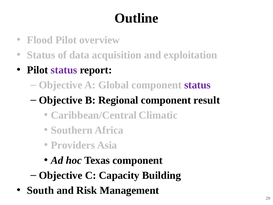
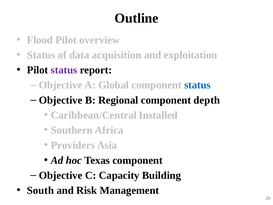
status colour: purple -> blue (197, 85)
result: result -> depth (207, 100)
Climatic: Climatic -> Installed (158, 115)
